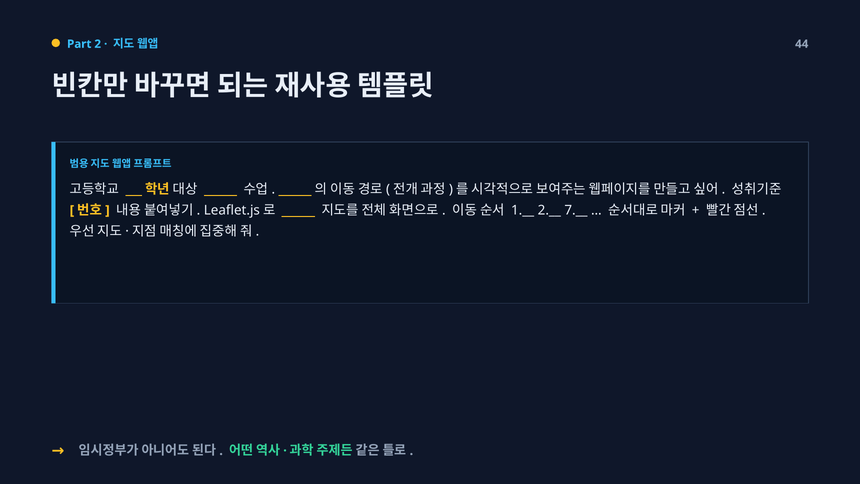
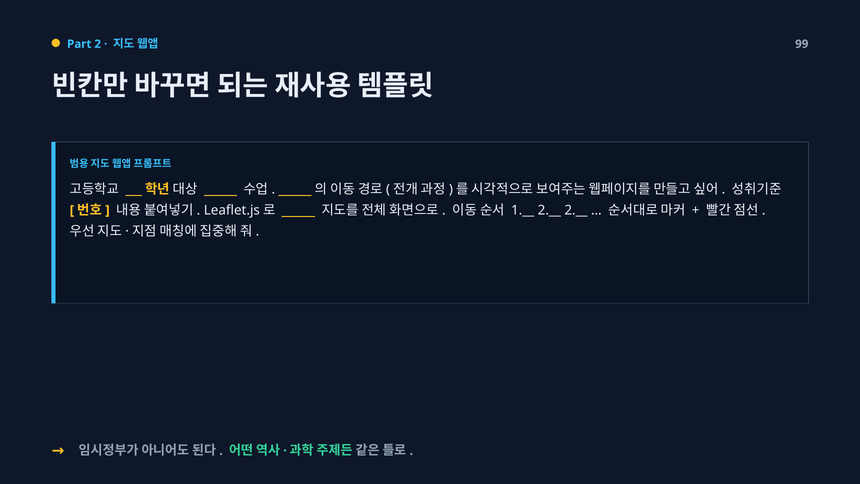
44: 44 -> 99 (802, 44)
2.__ 7.__: 7.__ -> 2.__ (576, 210)
